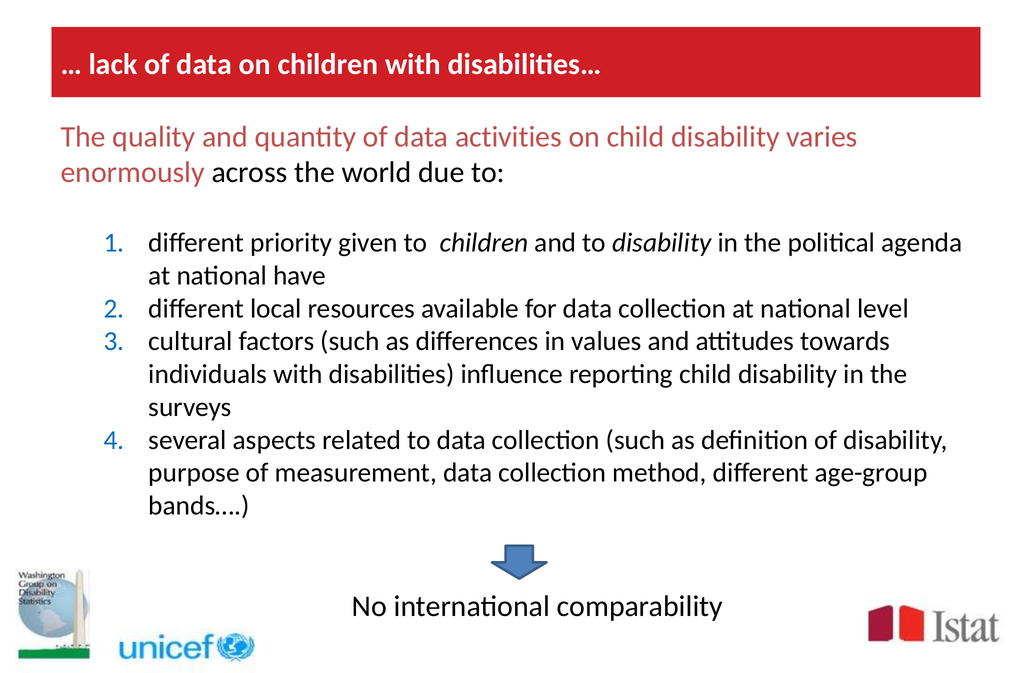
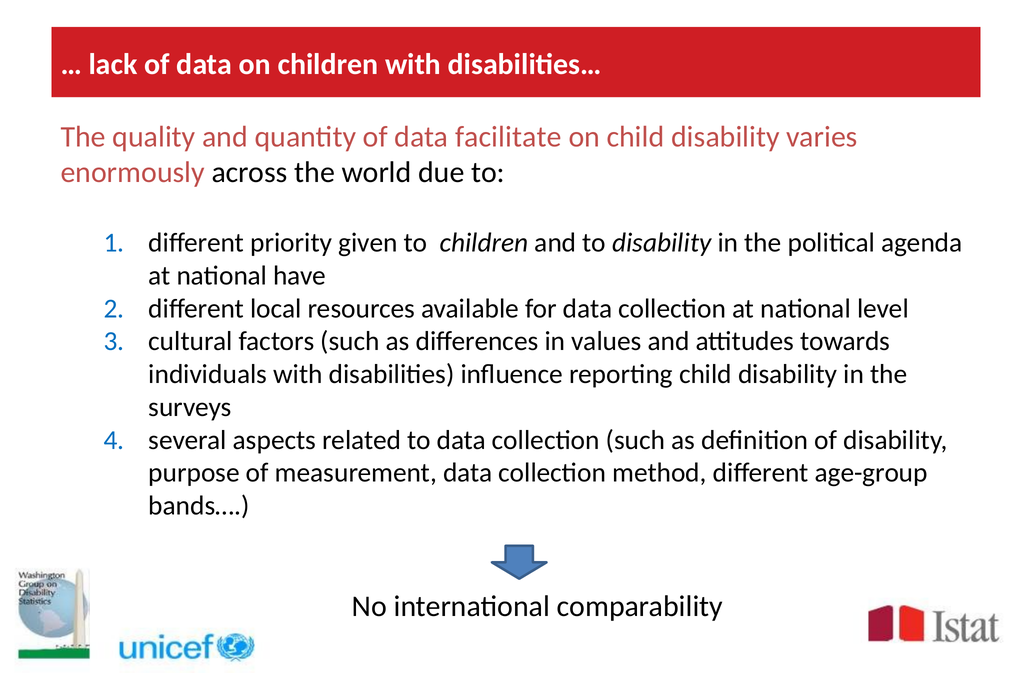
activities: activities -> facilitate (508, 137)
